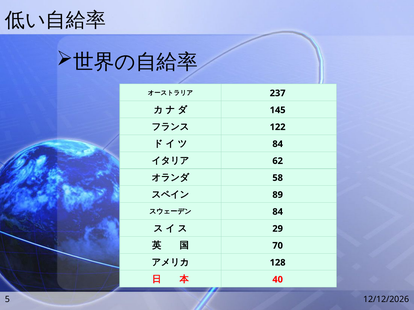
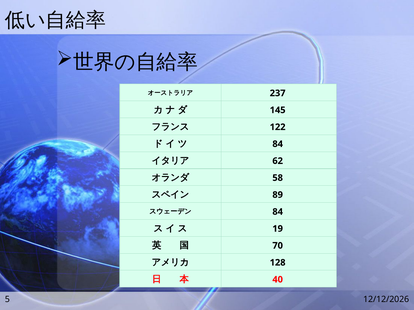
29: 29 -> 19 (278, 229)
